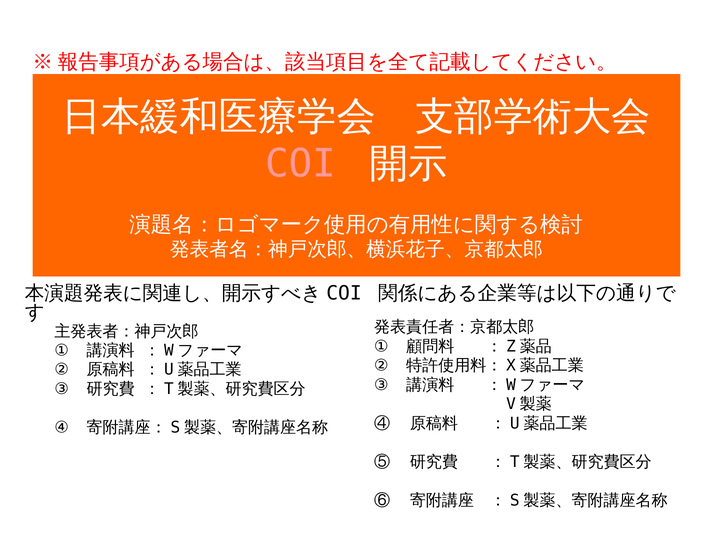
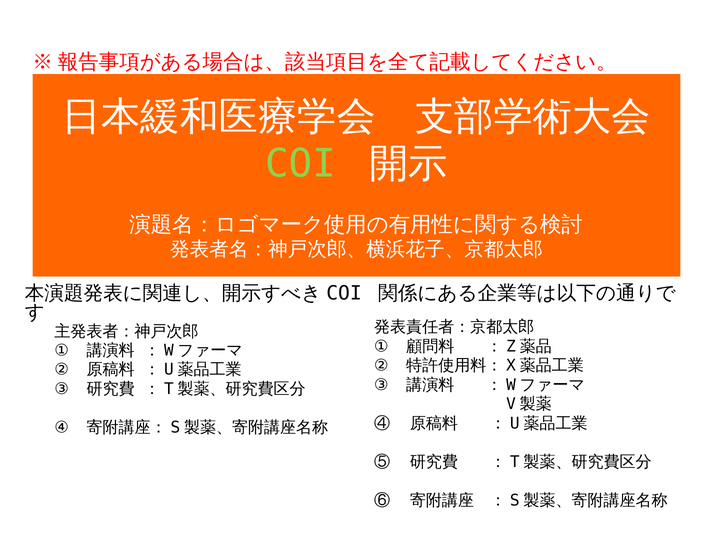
COI colour: pink -> light green (301, 164)
